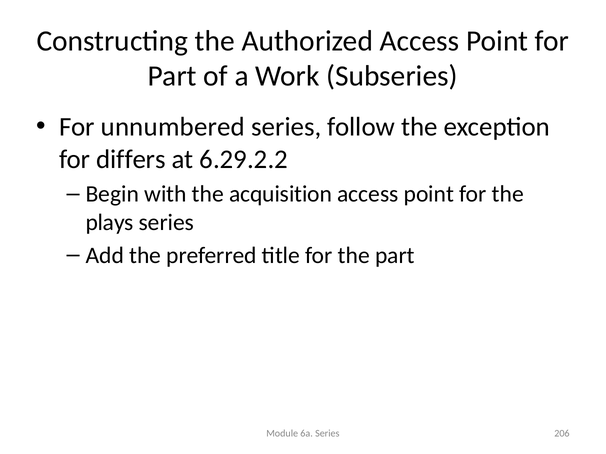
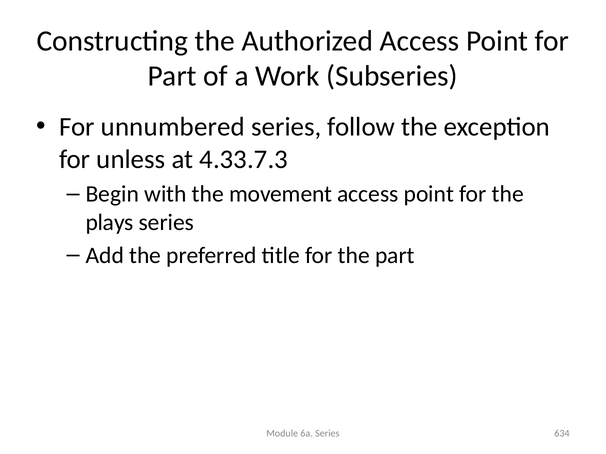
differs: differs -> unless (131, 159)
6.29.2.2: 6.29.2.2 -> 4.33.7.3 (244, 159)
acquisition: acquisition -> movement (281, 194)
206: 206 -> 634 (562, 434)
